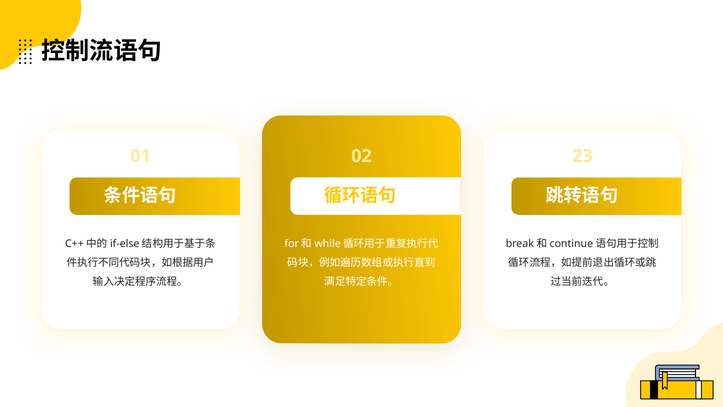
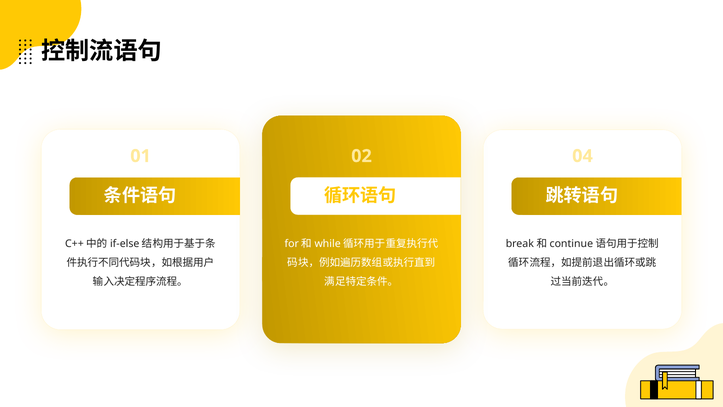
23: 23 -> 04 (582, 156)
